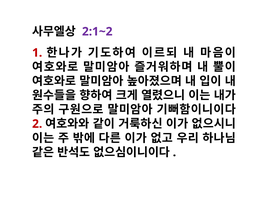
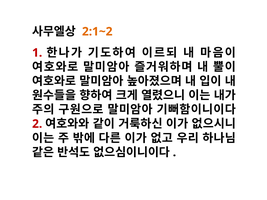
2:1~2 colour: purple -> orange (97, 32)
